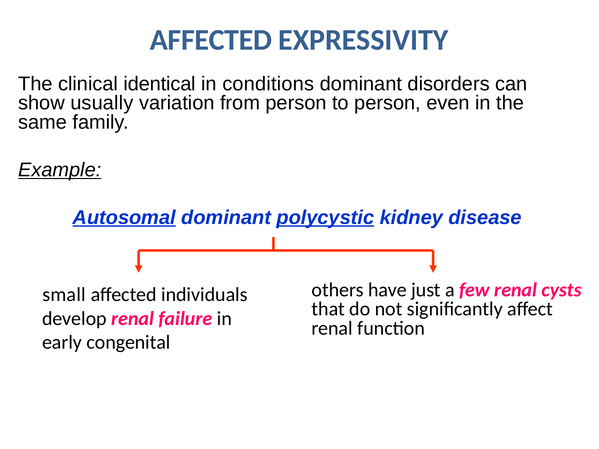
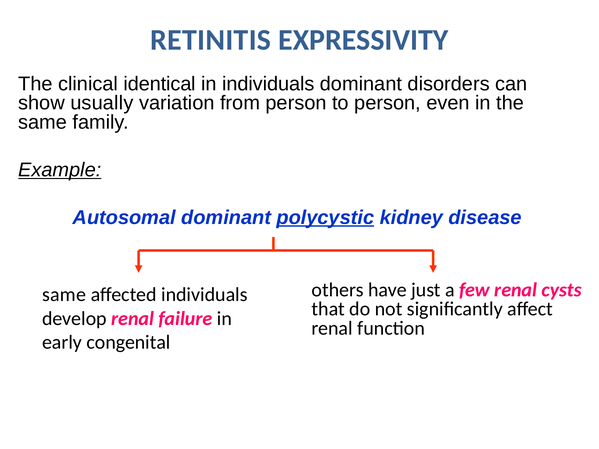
AFFECTED: AFFECTED -> RETINITIS (211, 40)
in conditions: conditions -> individuals (268, 84)
Autosomal underline: present -> none (124, 218)
small: small -> same (64, 295)
